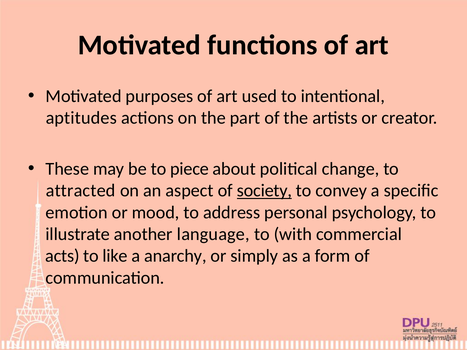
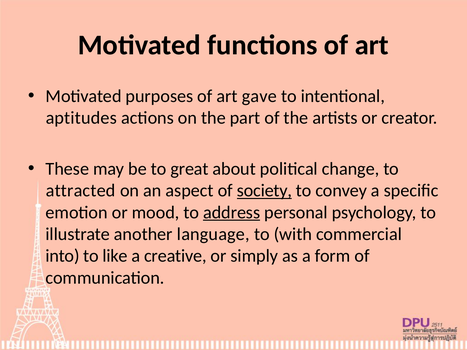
used: used -> gave (259, 96)
piece: piece -> great (190, 169)
address underline: none -> present (232, 213)
acts: acts -> into (62, 256)
anarchy: anarchy -> creative (175, 256)
